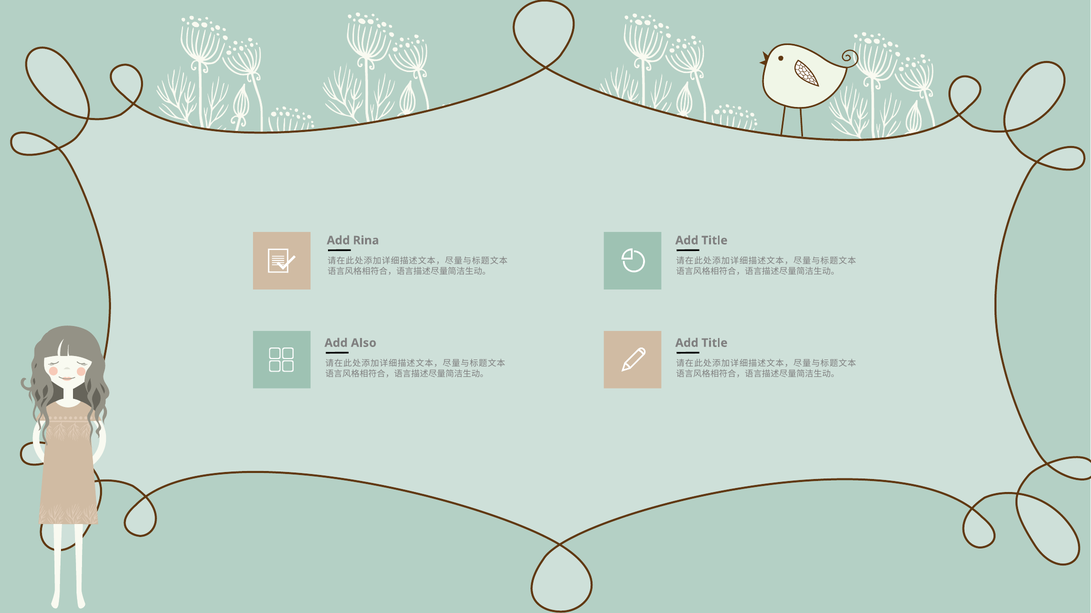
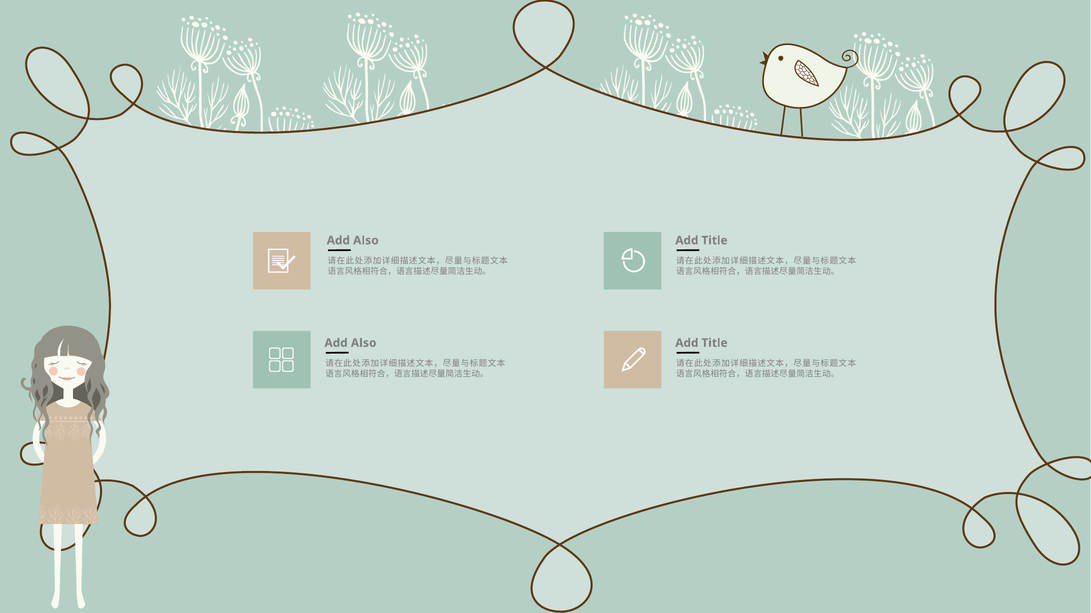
Rina: Rina -> Also (366, 241)
